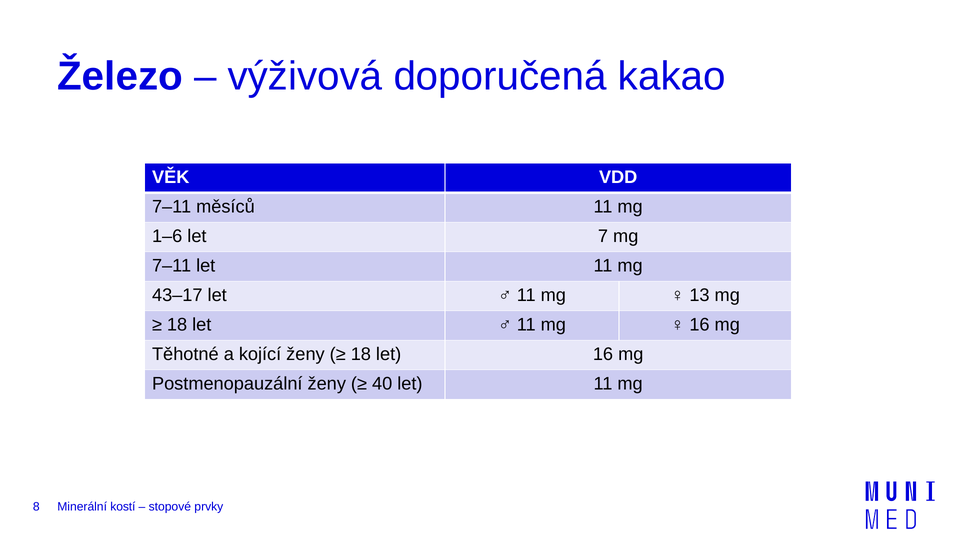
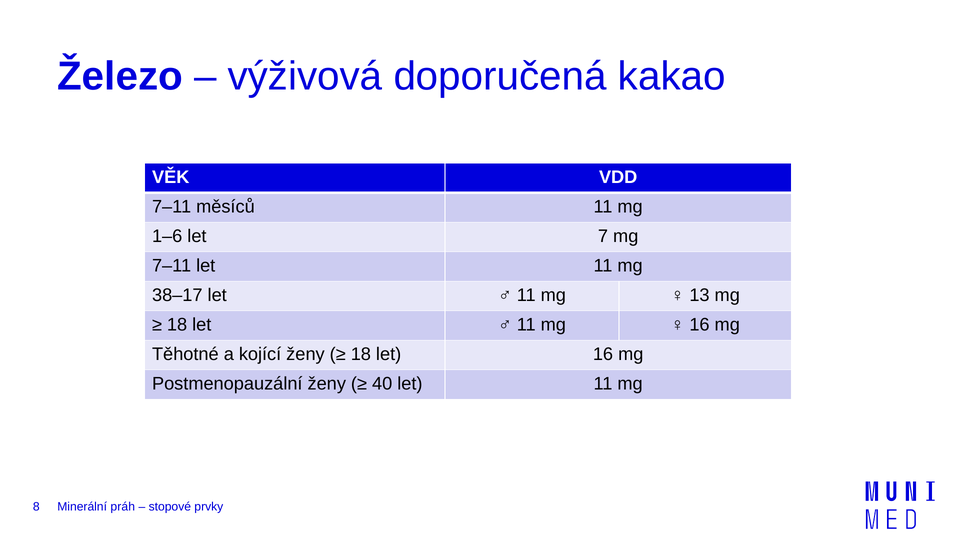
43–17: 43–17 -> 38–17 (177, 295)
kostí: kostí -> práh (123, 506)
